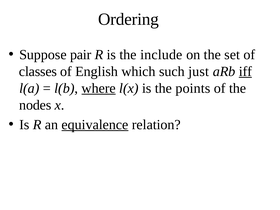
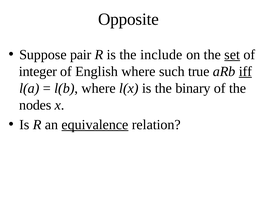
Ordering: Ordering -> Opposite (128, 19)
set underline: none -> present (232, 55)
classes: classes -> integer (38, 71)
English which: which -> where (139, 71)
just: just -> true (199, 71)
where underline: present -> none (99, 88)
points: points -> binary (193, 88)
